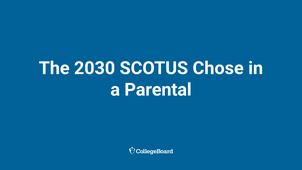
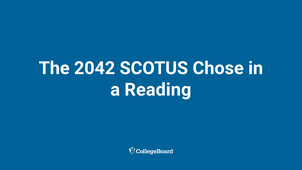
2030: 2030 -> 2042 (95, 68)
Parental: Parental -> Reading (158, 90)
